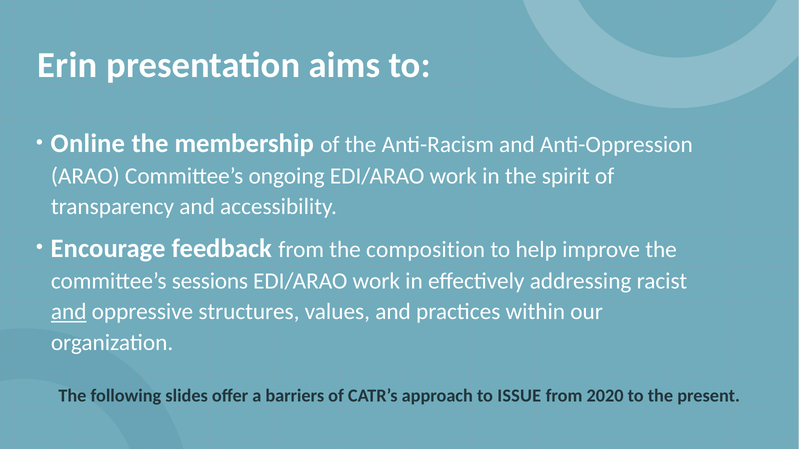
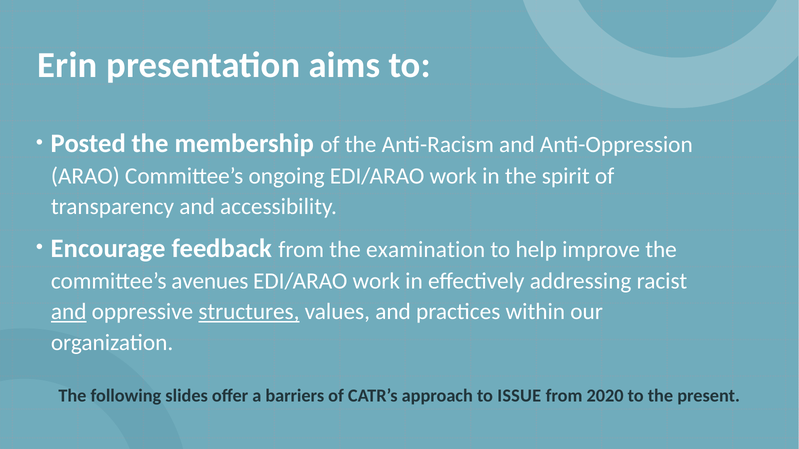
Online: Online -> Posted (88, 144)
composition: composition -> examination (426, 250)
sessions: sessions -> avenues (210, 281)
structures underline: none -> present (249, 312)
